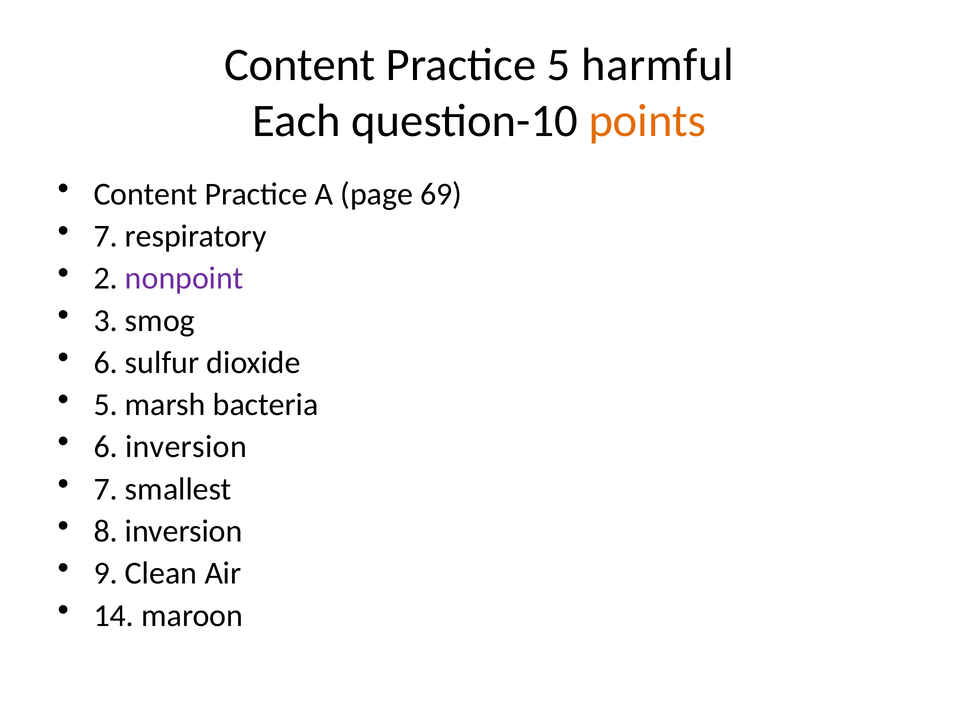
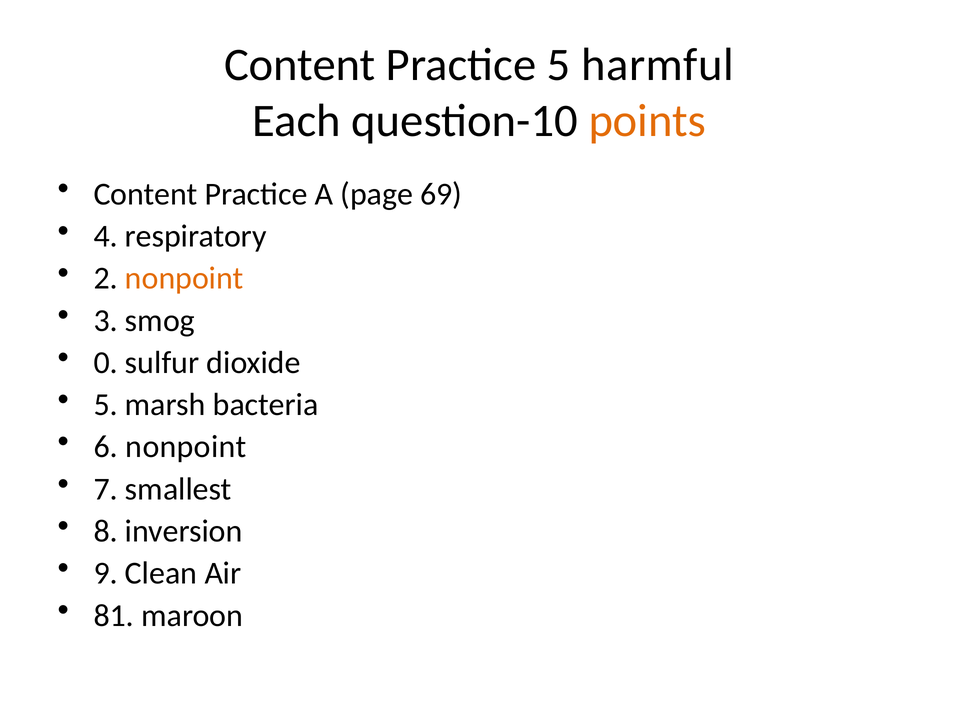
7: 7 -> 4 (106, 236)
nonpoint colour: purple -> orange (184, 278)
6: 6 -> 0 (106, 363)
6 inversion: inversion -> nonpoint (186, 447)
14: 14 -> 81 (114, 616)
